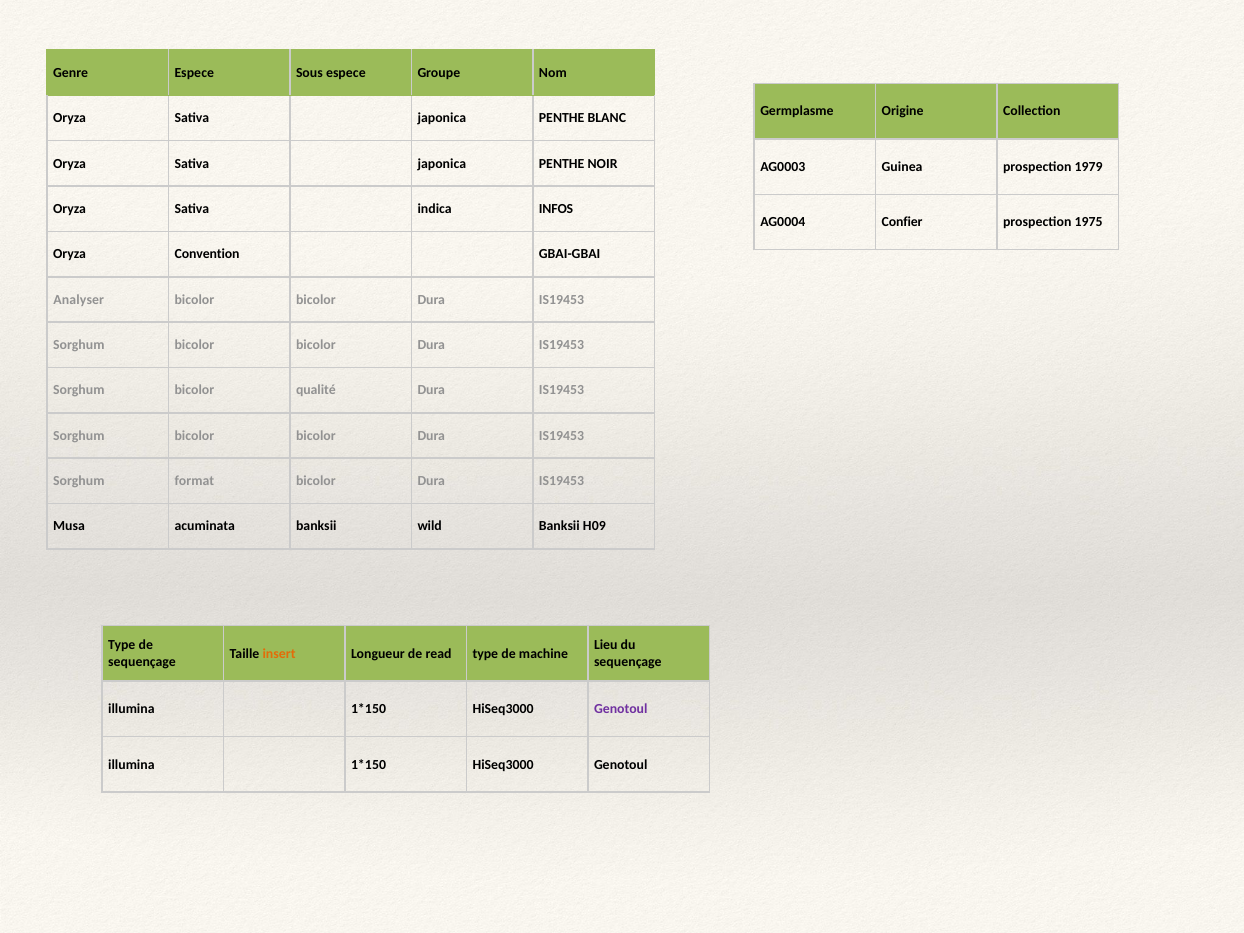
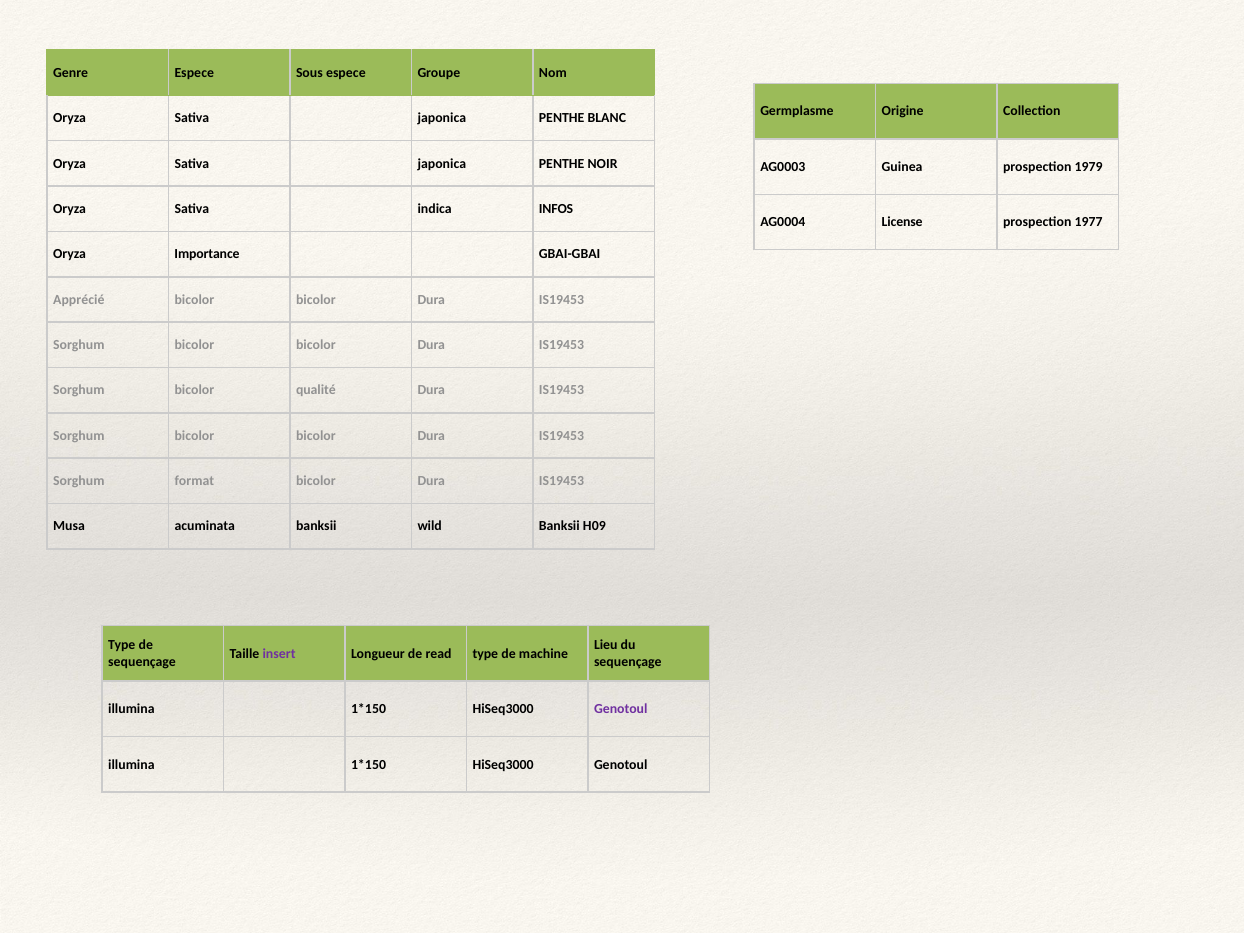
Confier: Confier -> License (902, 222)
1975: 1975 -> 1977 (1089, 222)
Convention: Convention -> Importance (207, 254)
Analyser: Analyser -> Apprécié (79, 300)
insert colour: orange -> purple (279, 654)
